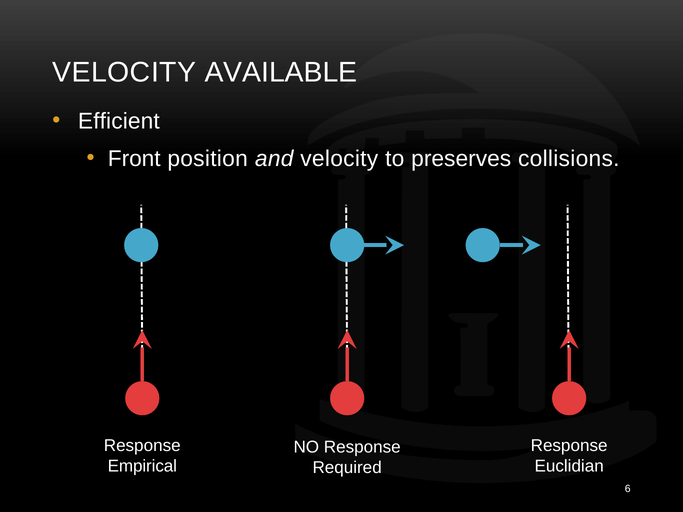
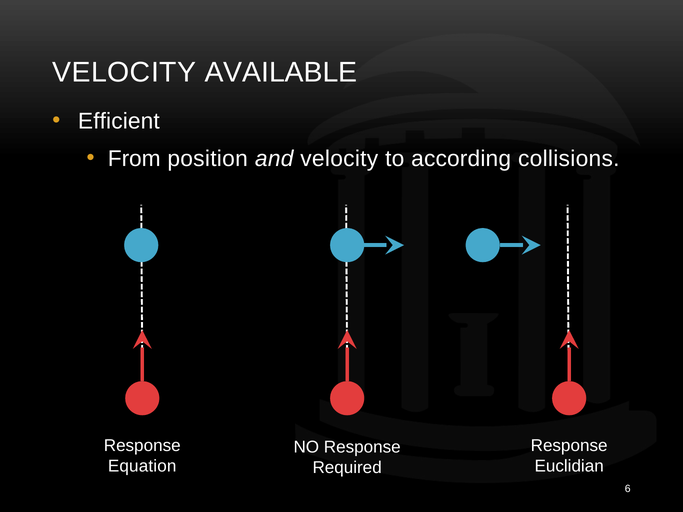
Front: Front -> From (134, 159)
preserves: preserves -> according (461, 159)
Empirical: Empirical -> Equation (142, 466)
